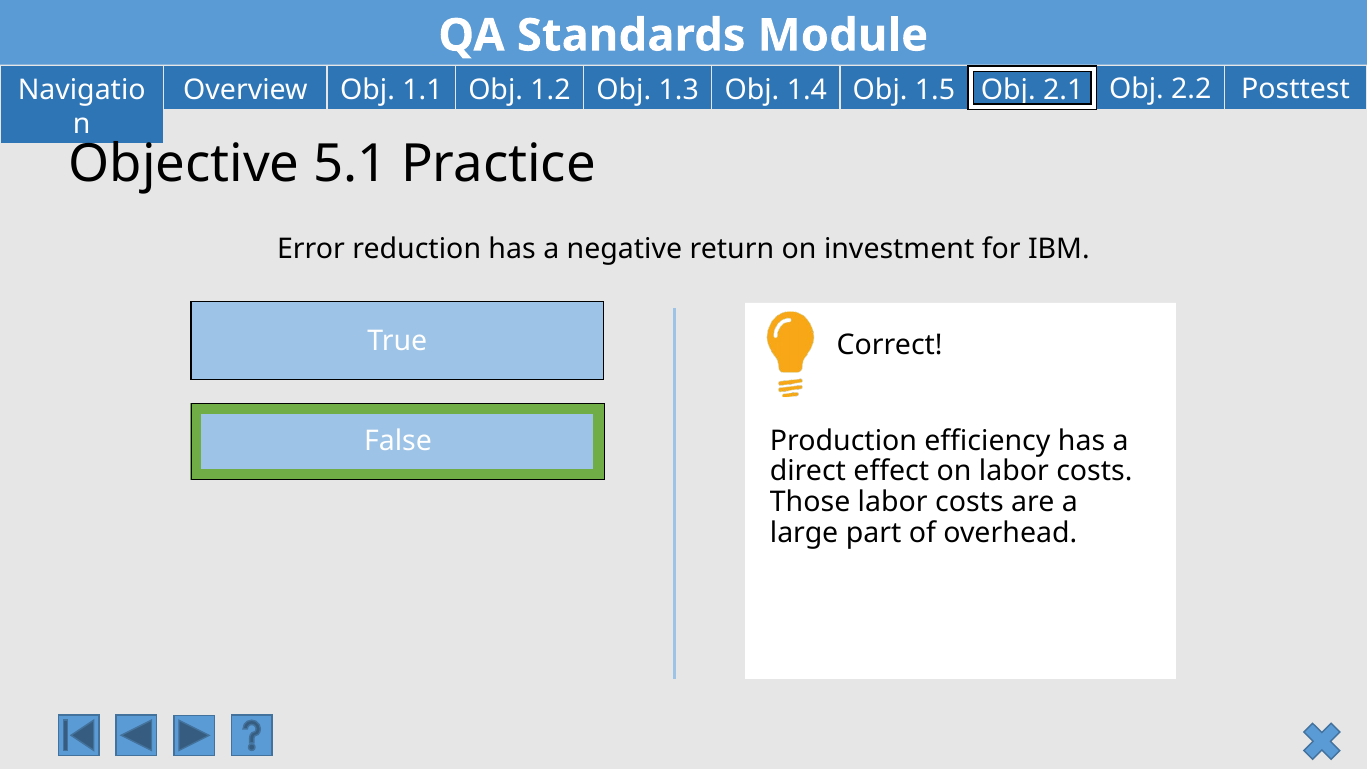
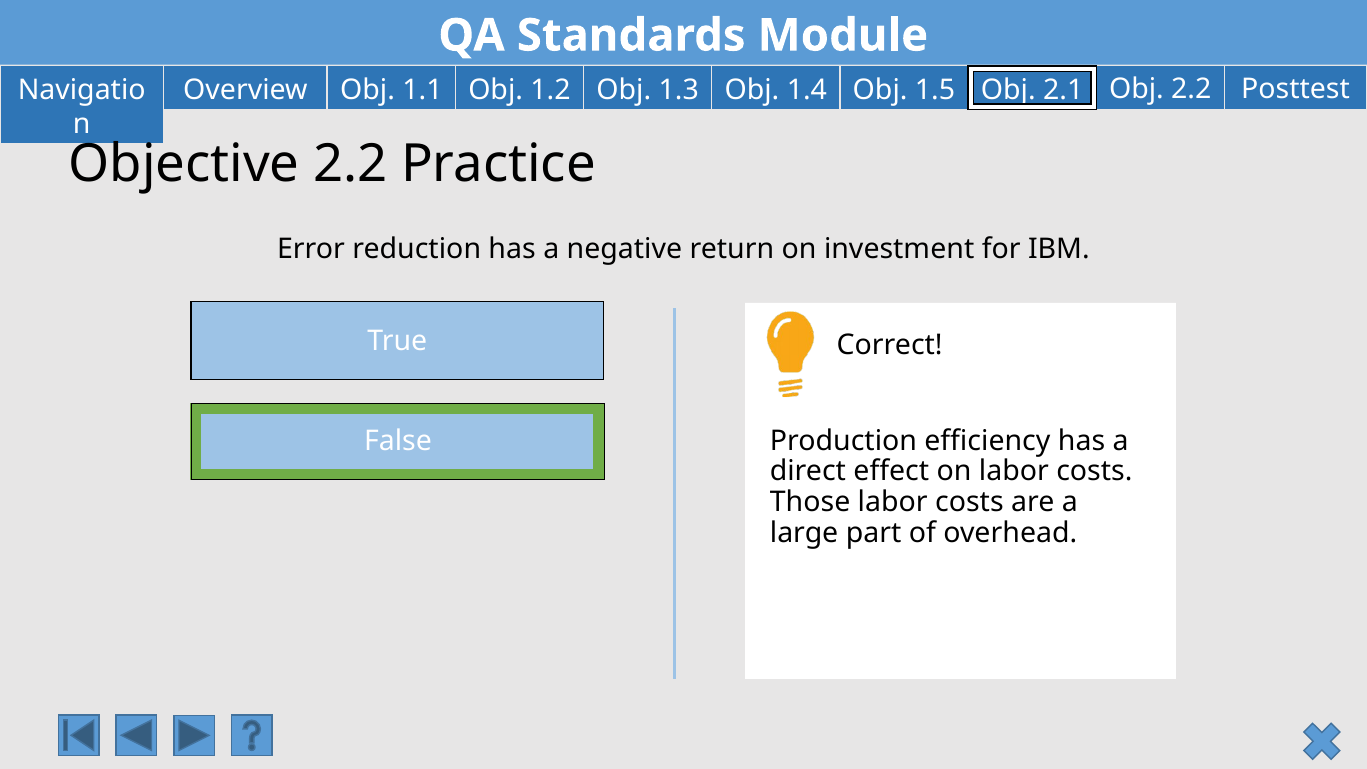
Objective 5.1: 5.1 -> 2.2 (350, 164)
